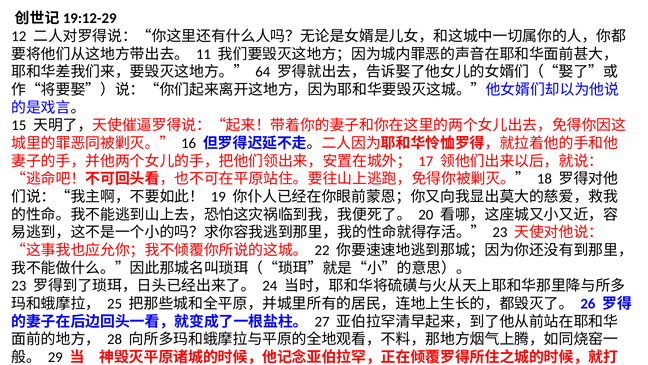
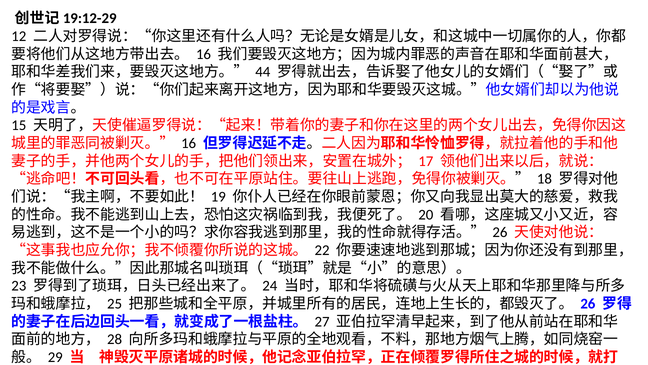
11: 11 -> 16 (203, 54)
64: 64 -> 44 (263, 72)
23: 23 -> 26 (500, 232)
